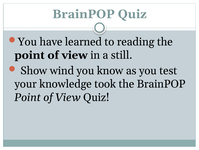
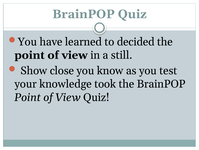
reading: reading -> decided (136, 42)
wind: wind -> close (62, 70)
